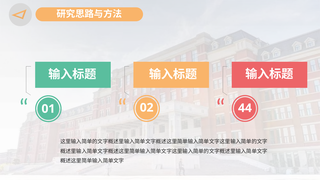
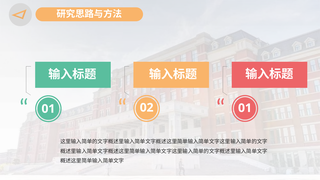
02 44: 44 -> 01 (245, 108)
